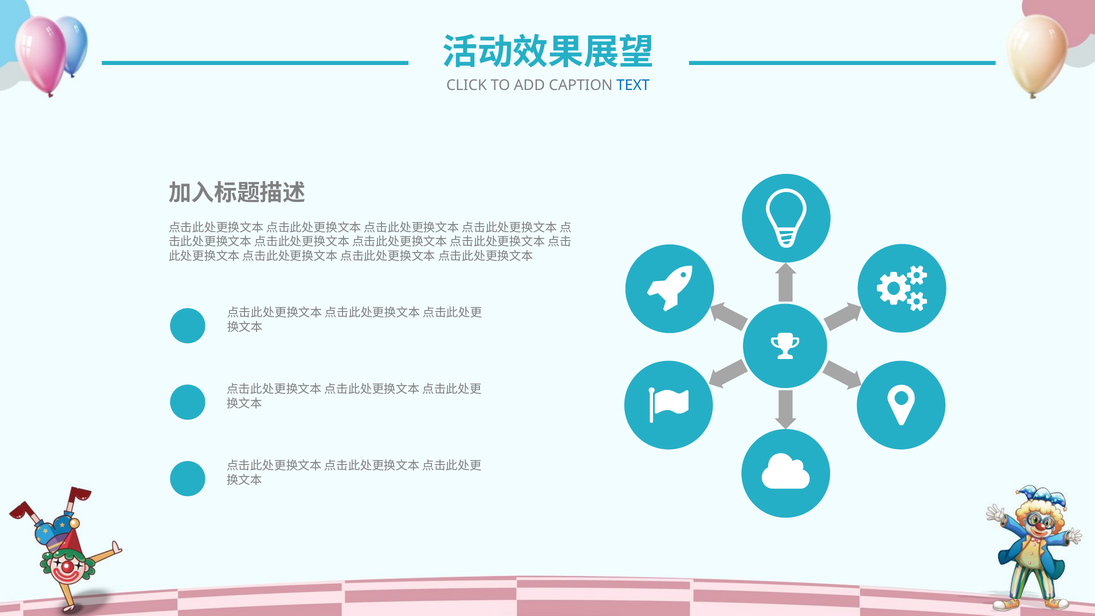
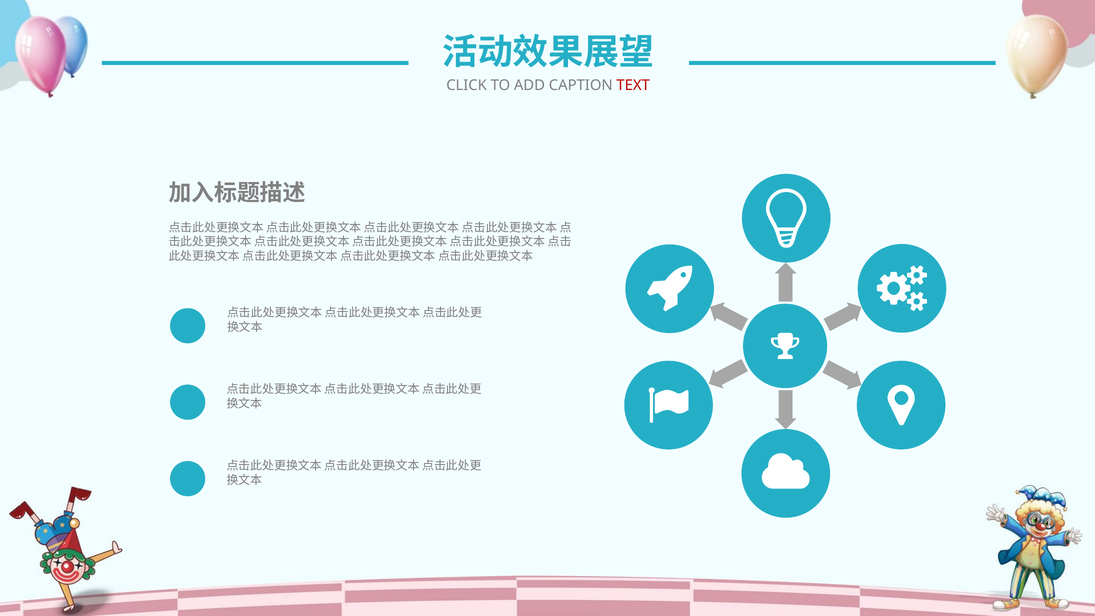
TEXT colour: blue -> red (633, 85)
